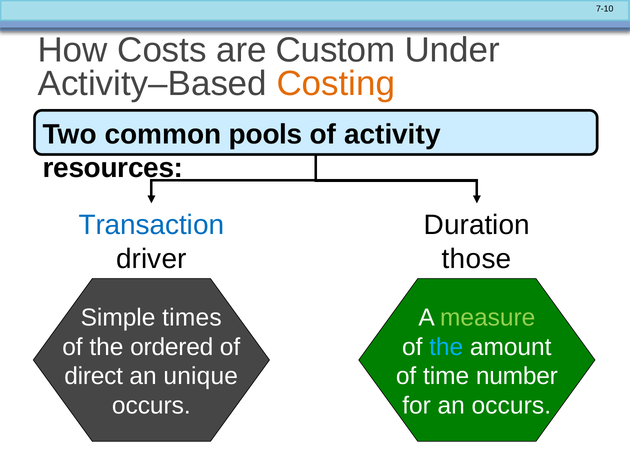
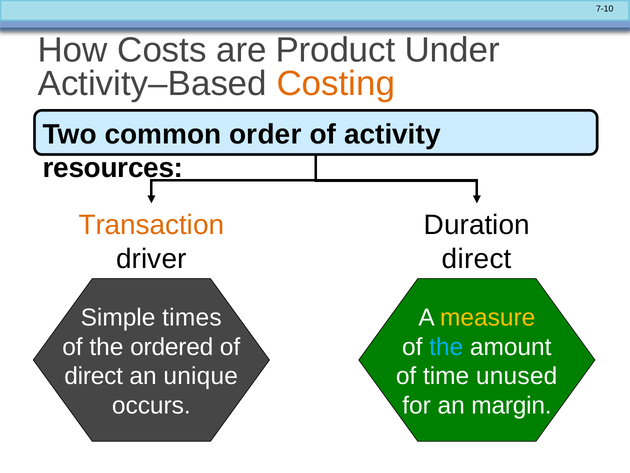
Custom: Custom -> Product (336, 50)
pools: pools -> order (265, 134)
Transaction colour: blue -> orange (151, 225)
those: those -> direct (477, 259)
measure colour: light green -> yellow (488, 317)
number: number -> unused (517, 376)
an occurs: occurs -> margin (511, 405)
